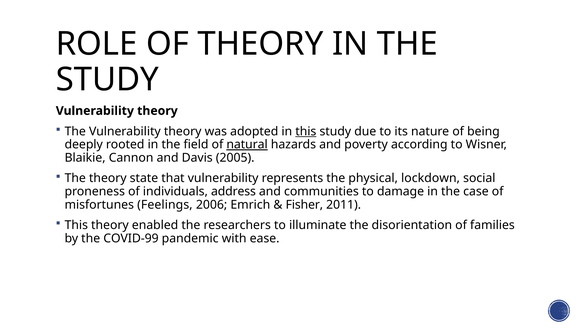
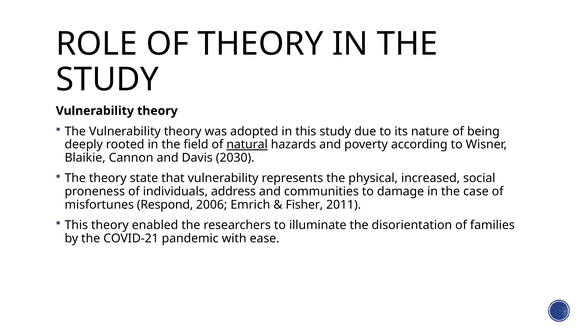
this underline: present -> none (306, 131)
2005: 2005 -> 2030 (235, 158)
lockdown: lockdown -> increased (431, 178)
Feelings: Feelings -> Respond (165, 204)
COVID-99: COVID-99 -> COVID-21 (131, 238)
